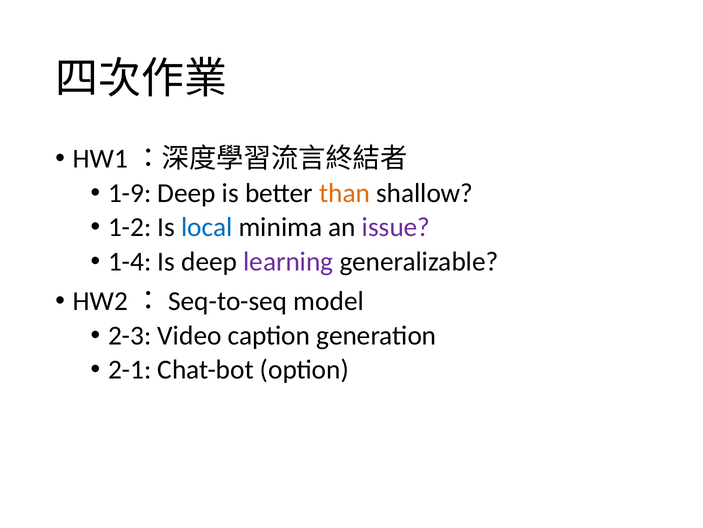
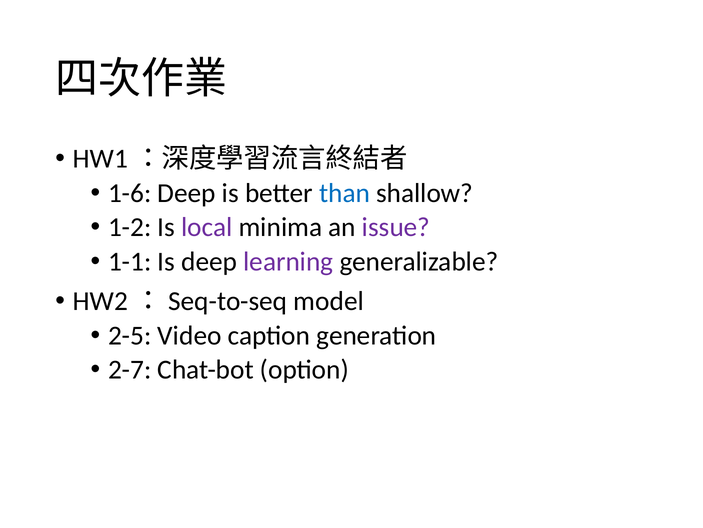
1-9: 1-9 -> 1-6 (130, 193)
than colour: orange -> blue (345, 193)
local colour: blue -> purple (207, 227)
1-4: 1-4 -> 1-1 (130, 261)
2-3: 2-3 -> 2-5 (130, 335)
2-1: 2-1 -> 2-7 (130, 369)
